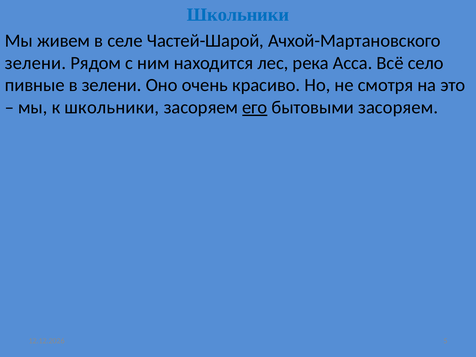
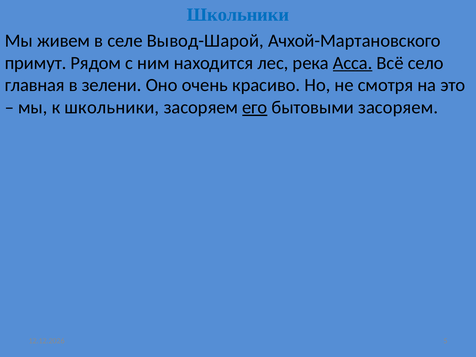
Частей-Шарой: Частей-Шарой -> Вывод-Шарой (205, 41)
зелени: зелени -> примут (36, 63)
Асса underline: none -> present (353, 63)
пивные: пивные -> главная (35, 85)
